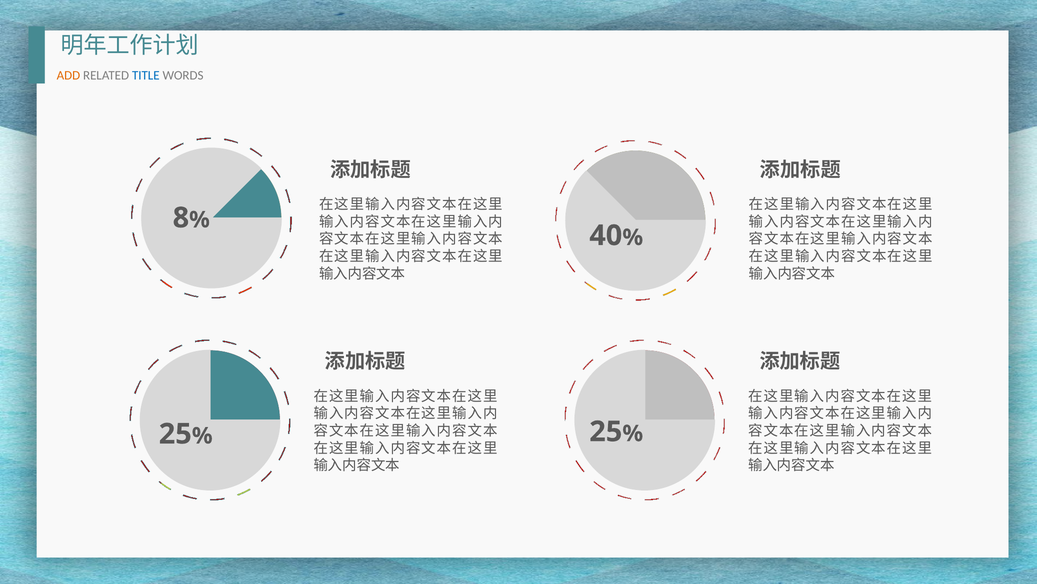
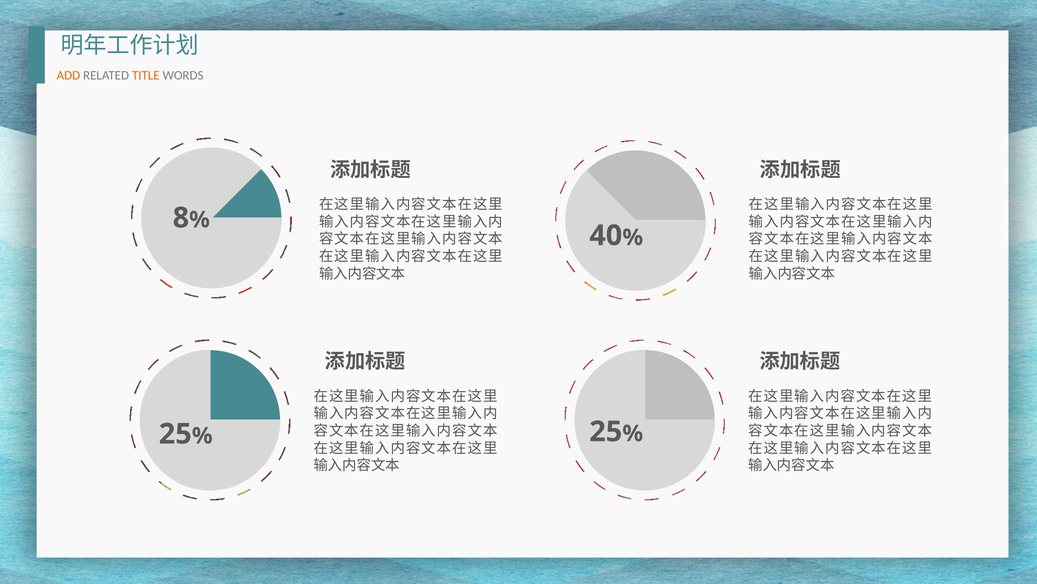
TITLE colour: blue -> orange (146, 76)
